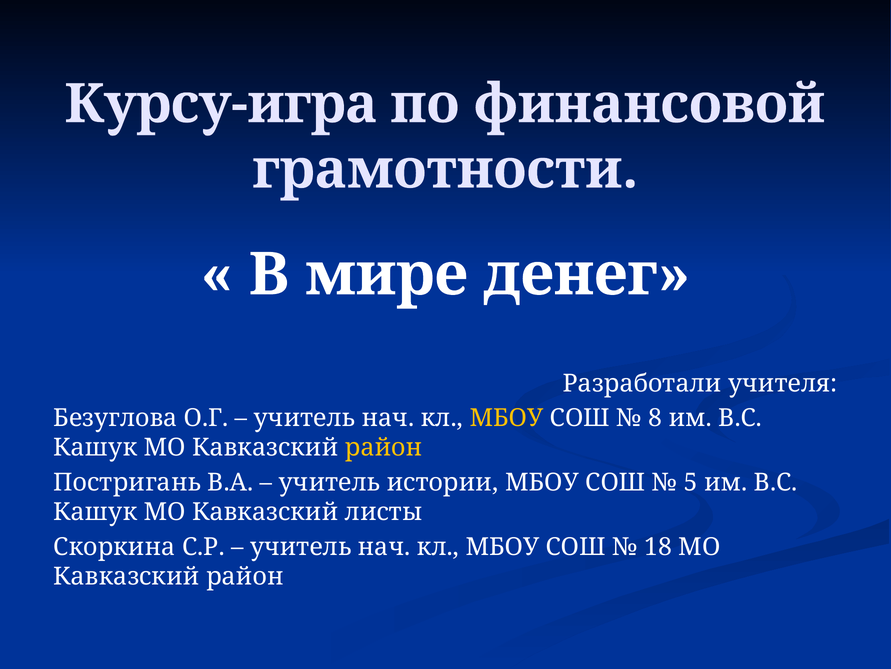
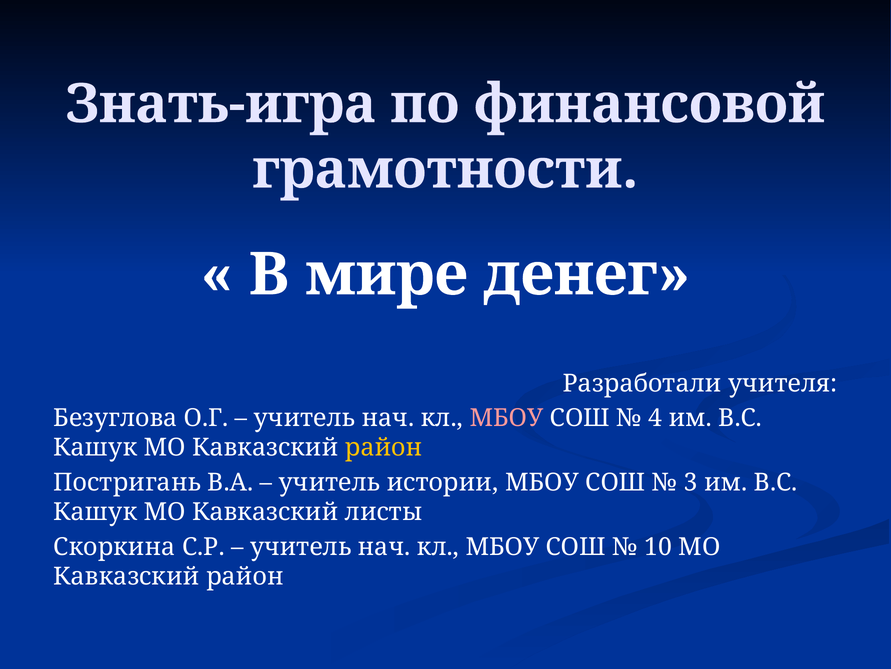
Курсу-игра: Курсу-игра -> Знать-игра (221, 104)
МБОУ colour: yellow -> pink (506, 418)
8: 8 -> 4 (655, 418)
5: 5 -> 3 (691, 482)
18: 18 -> 10 (658, 546)
